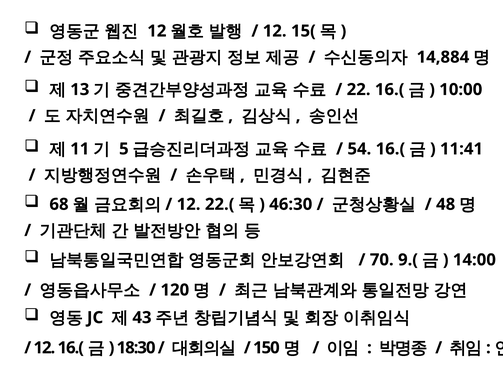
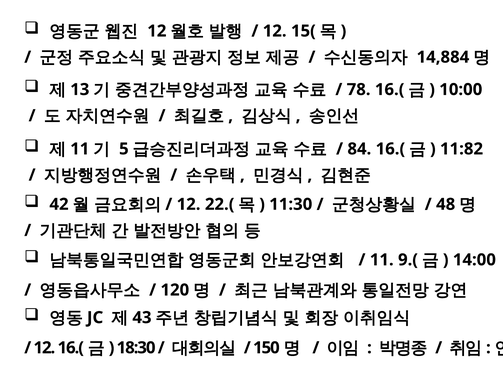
22: 22 -> 78 (359, 90)
54: 54 -> 84 (359, 149)
11:41: 11:41 -> 11:82 (462, 149)
68: 68 -> 42 (59, 204)
46:30: 46:30 -> 11:30 (291, 204)
70: 70 -> 11 (382, 260)
